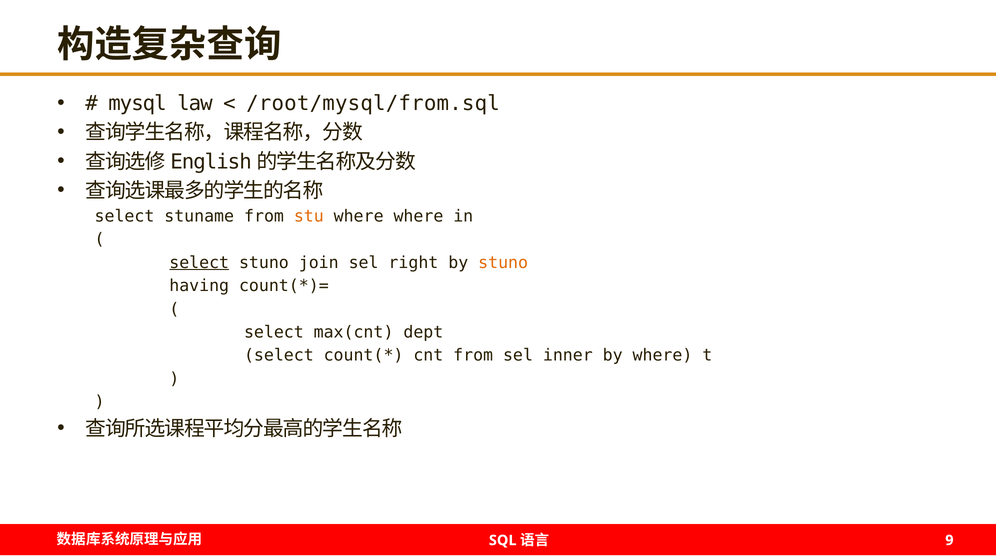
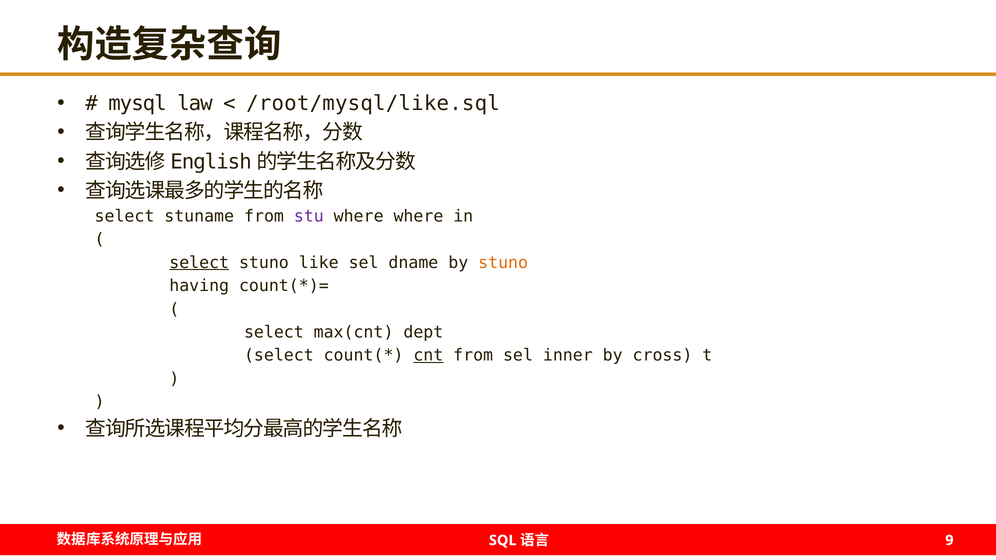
/root/mysql/from.sql: /root/mysql/from.sql -> /root/mysql/like.sql (373, 104)
stu colour: orange -> purple (309, 216)
join: join -> like (319, 263)
right: right -> dname (413, 263)
cnt underline: none -> present (428, 356)
by where: where -> cross (662, 356)
